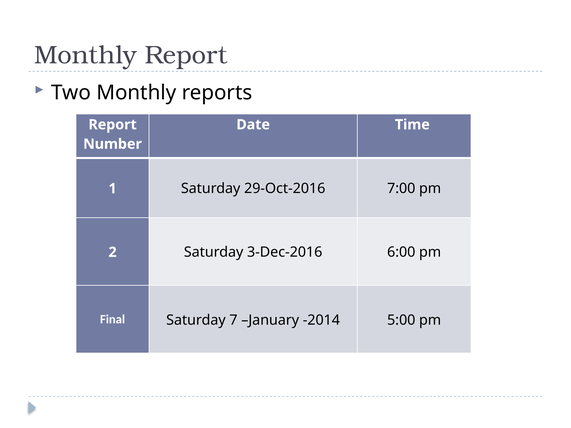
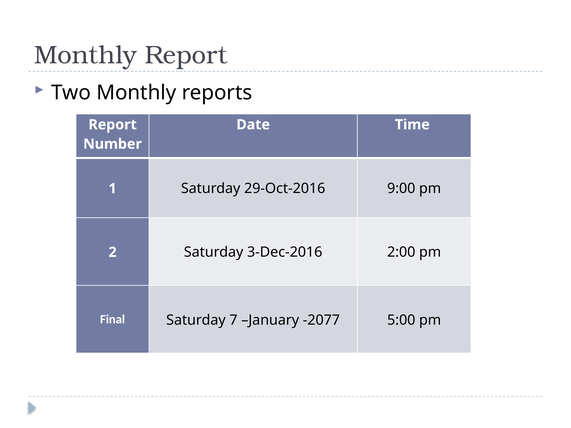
7:00: 7:00 -> 9:00 (401, 189)
6:00: 6:00 -> 2:00 (401, 252)
-2014: -2014 -> -2077 (321, 320)
